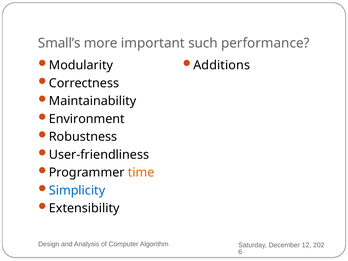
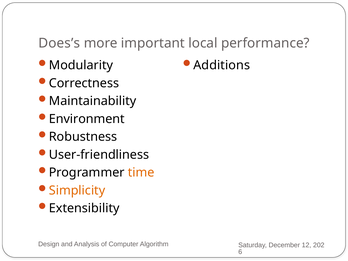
Small’s: Small’s -> Does’s (59, 43)
such: such -> local (203, 43)
Simplicity colour: blue -> orange (77, 190)
